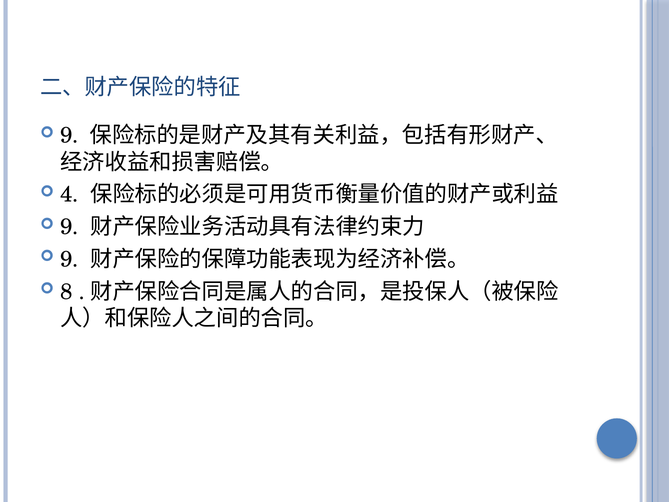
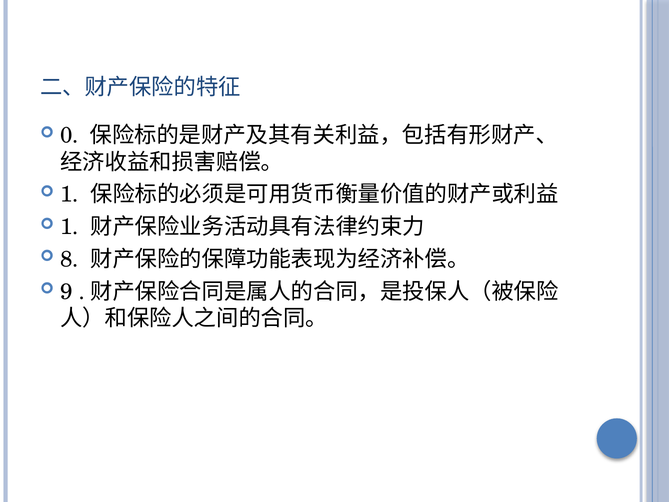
9: 9 -> 0 (69, 135)
4: 4 -> 1 (69, 194)
9: 9 -> 1 (69, 227)
9: 9 -> 8 (69, 259)
8: 8 -> 9 (66, 292)
